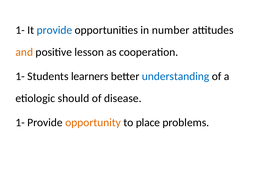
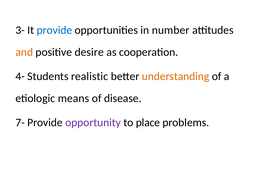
1-: 1- -> 3- (20, 30)
lesson: lesson -> desire (89, 52)
1-: 1- -> 4- (20, 77)
learners: learners -> realistic (90, 77)
understanding colour: blue -> orange (176, 77)
should: should -> means (73, 99)
1-: 1- -> 7- (20, 123)
opportunity colour: orange -> purple (93, 123)
